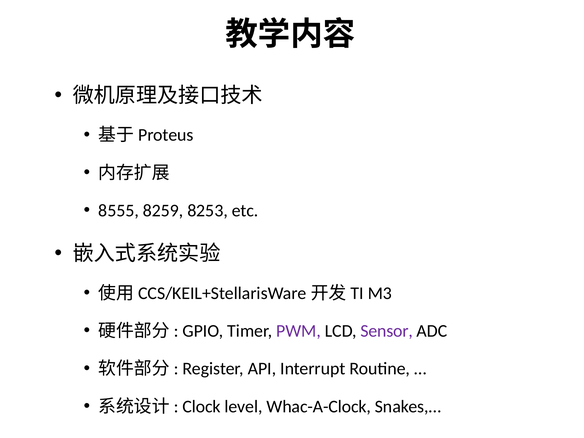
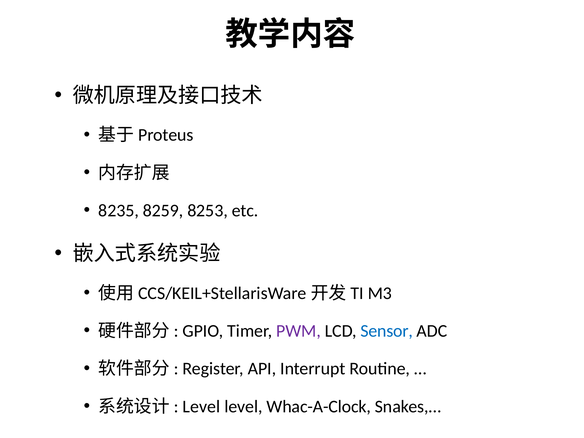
8555: 8555 -> 8235 (119, 211)
Sensor colour: purple -> blue (387, 331)
Clock: Clock -> Level (201, 406)
